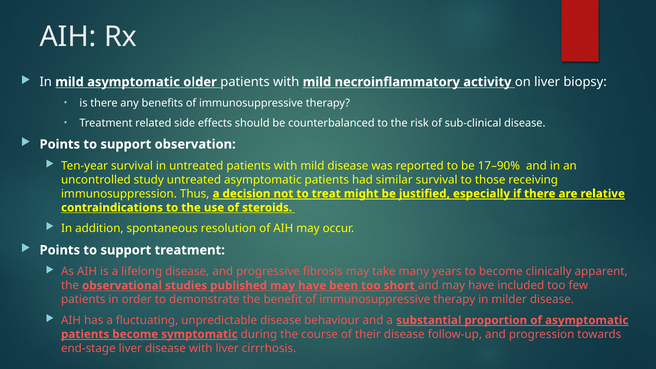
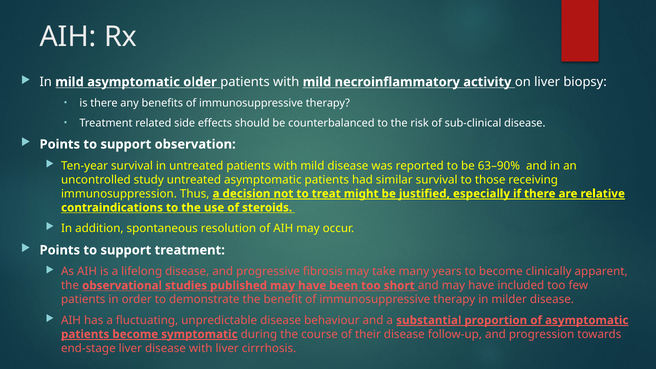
17–90%: 17–90% -> 63–90% (499, 166)
